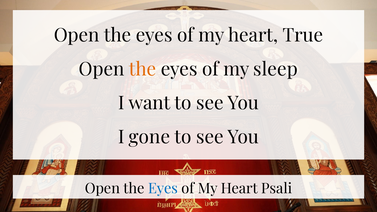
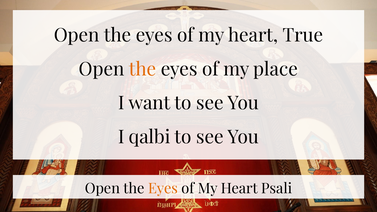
sleep: sleep -> place (275, 69)
gone: gone -> qalbi (149, 137)
Eyes colour: blue -> orange (163, 189)
